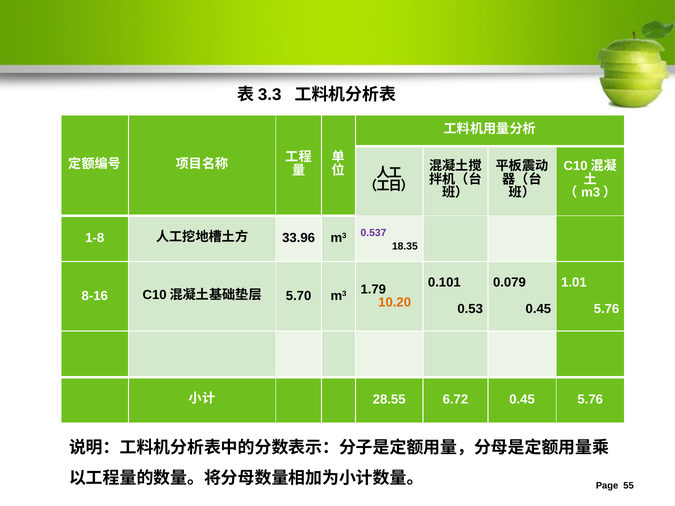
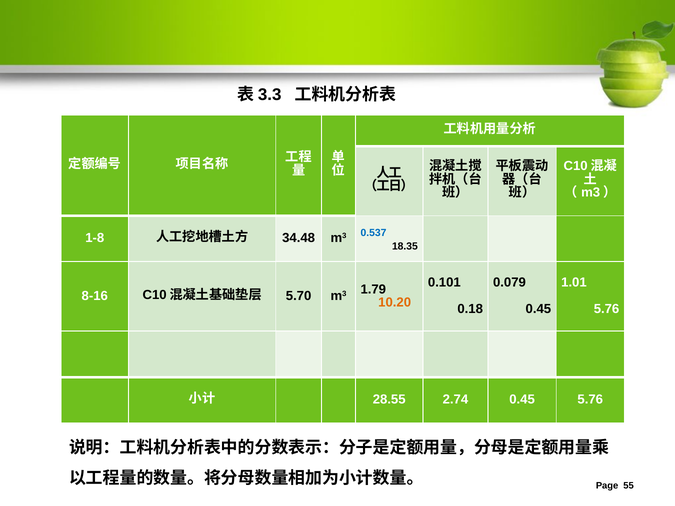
33.96: 33.96 -> 34.48 (299, 238)
0.537 colour: purple -> blue (373, 233)
0.53: 0.53 -> 0.18 (470, 309)
6.72: 6.72 -> 2.74 (455, 400)
